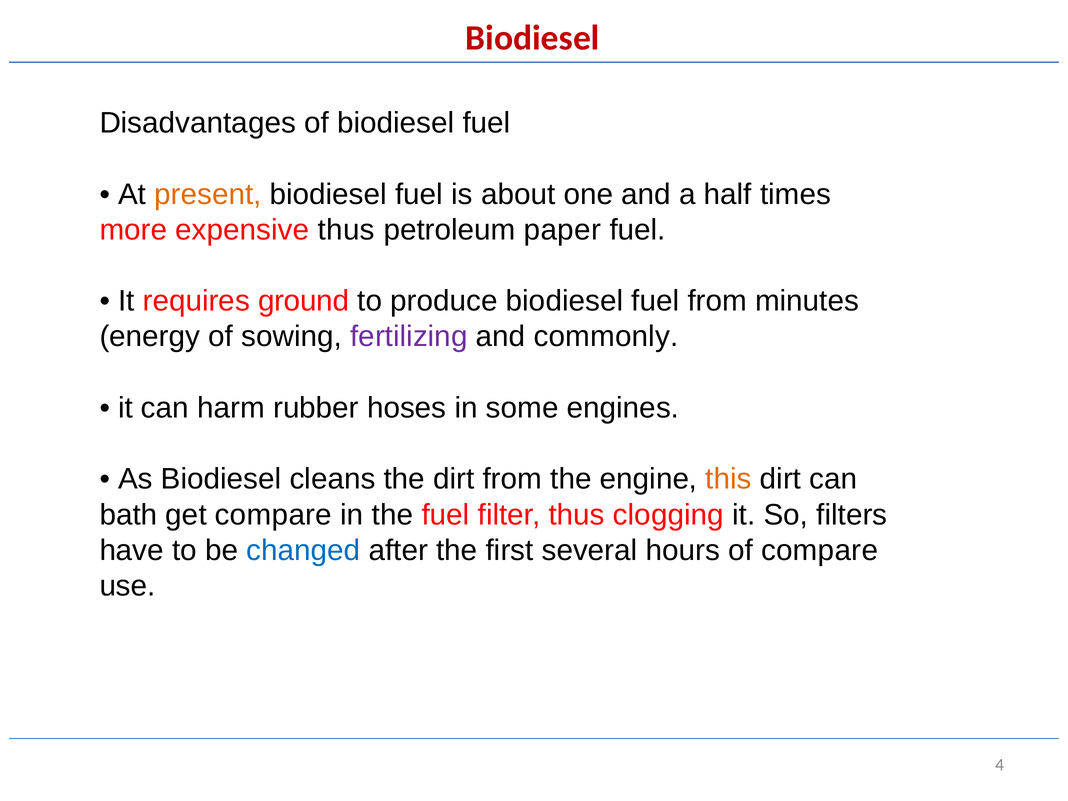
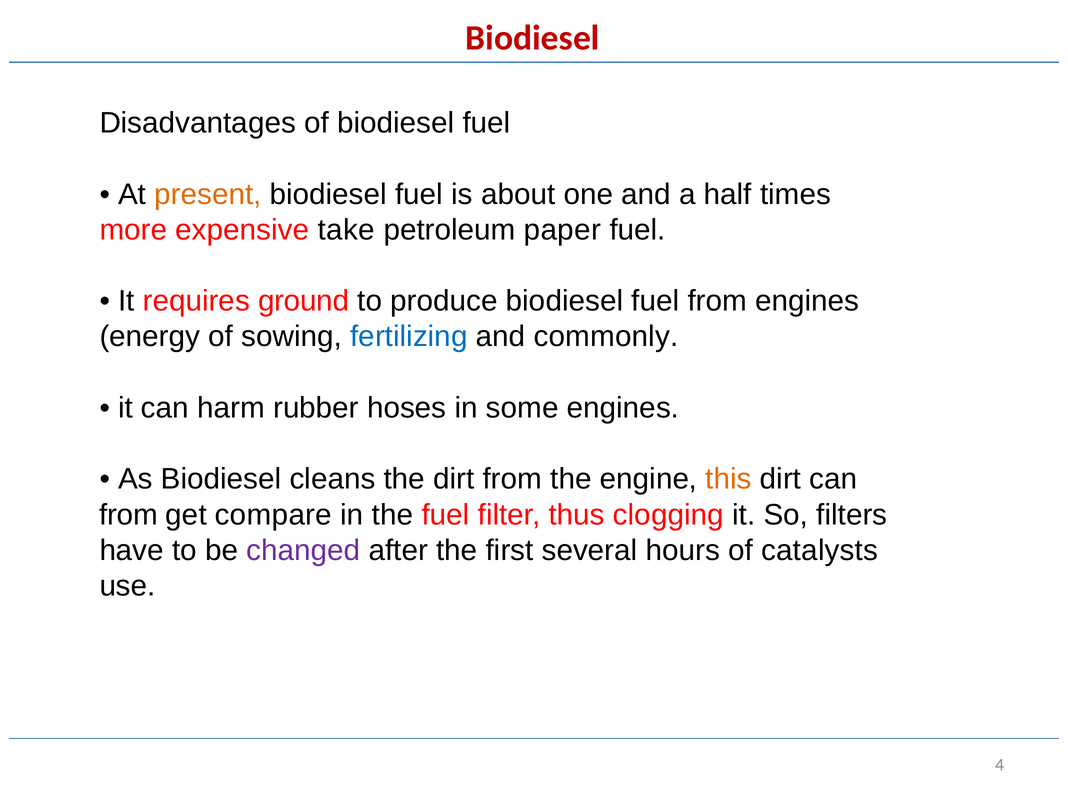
expensive thus: thus -> take (346, 230)
from minutes: minutes -> engines (807, 301)
fertilizing colour: purple -> blue (409, 337)
bath: bath -> from (129, 515)
changed colour: blue -> purple (303, 550)
of compare: compare -> catalysts (820, 550)
